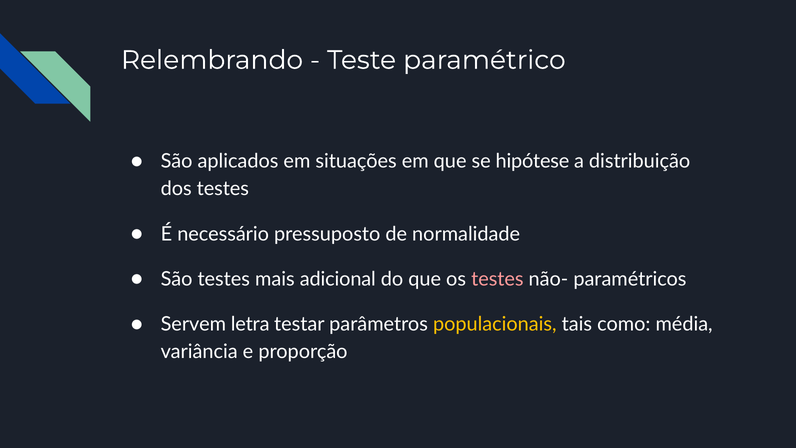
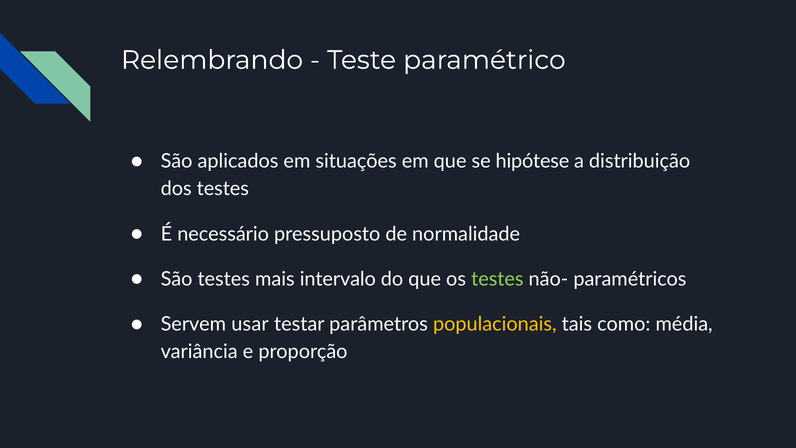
adicional: adicional -> intervalo (338, 279)
testes colour: pink -> light green (497, 279)
letra: letra -> usar (250, 324)
